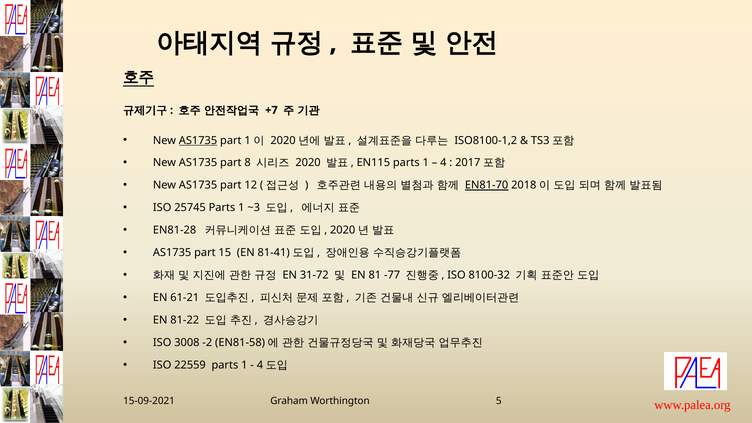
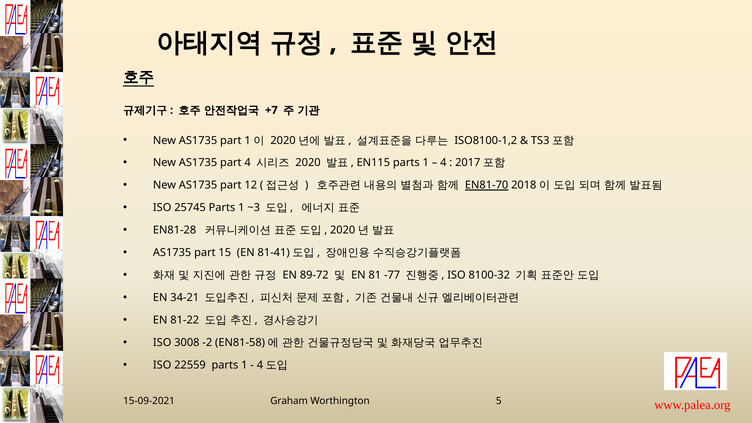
AS1735 underline: present -> none (198, 140)
part 8: 8 -> 4 (248, 163)
31-72: 31-72 -> 89-72 (314, 275)
61-21: 61-21 -> 34-21 (185, 298)
